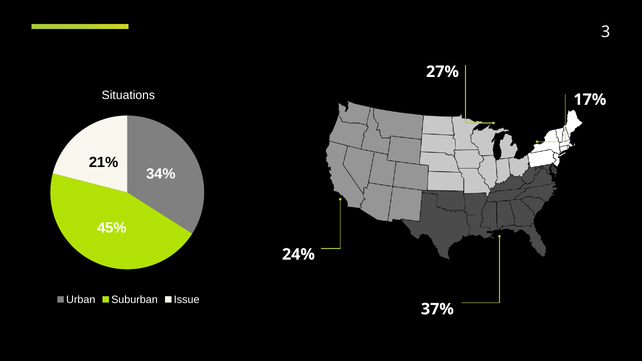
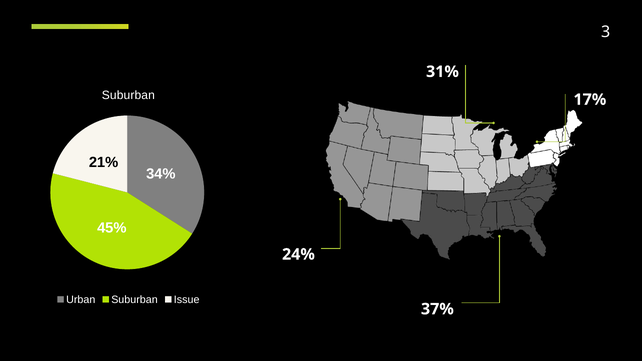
27%: 27% -> 31% (442, 72)
Situations: Situations -> Suburban (128, 95)
